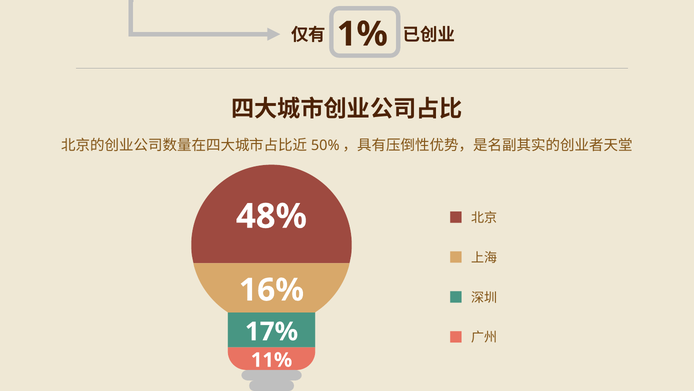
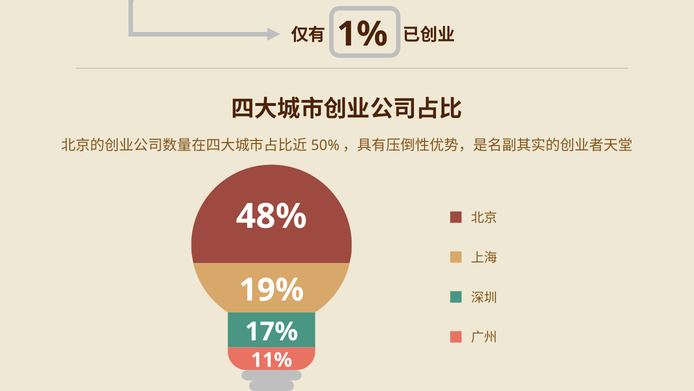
16%: 16% -> 19% (271, 290)
